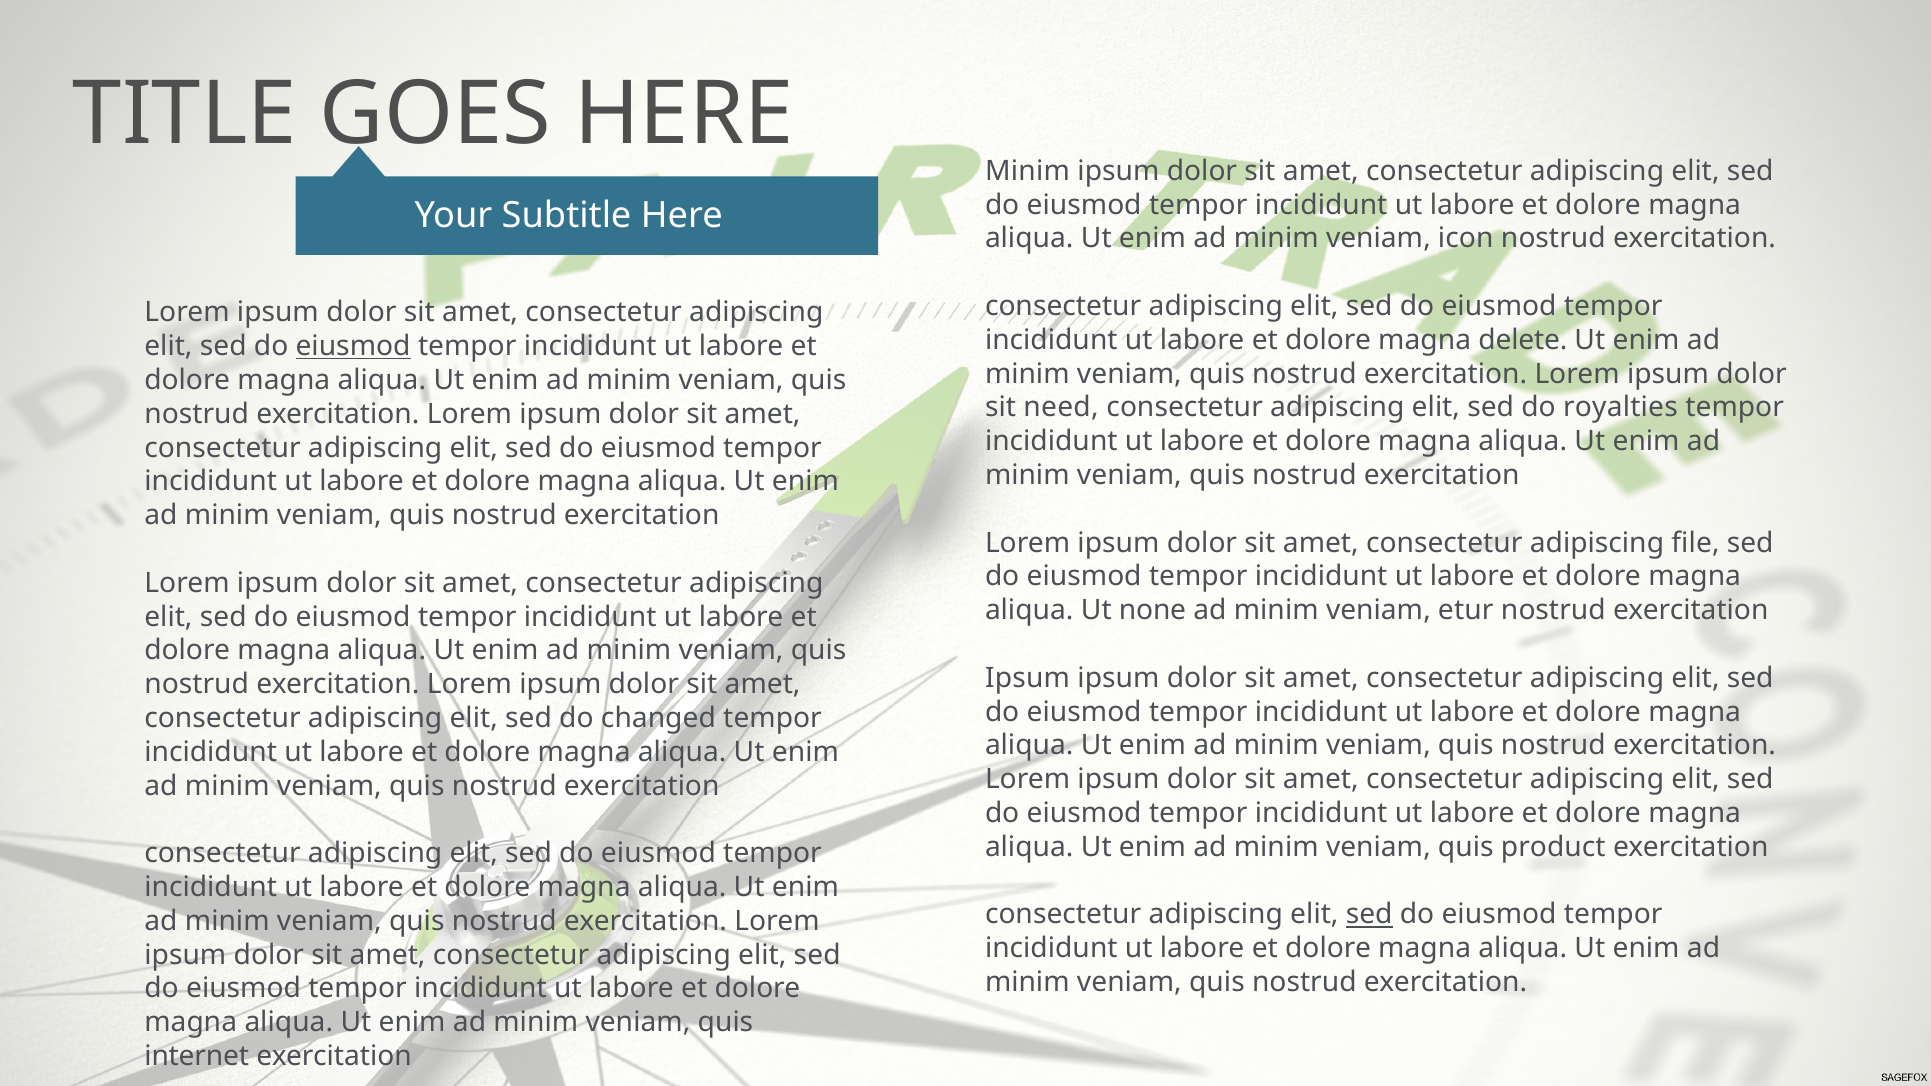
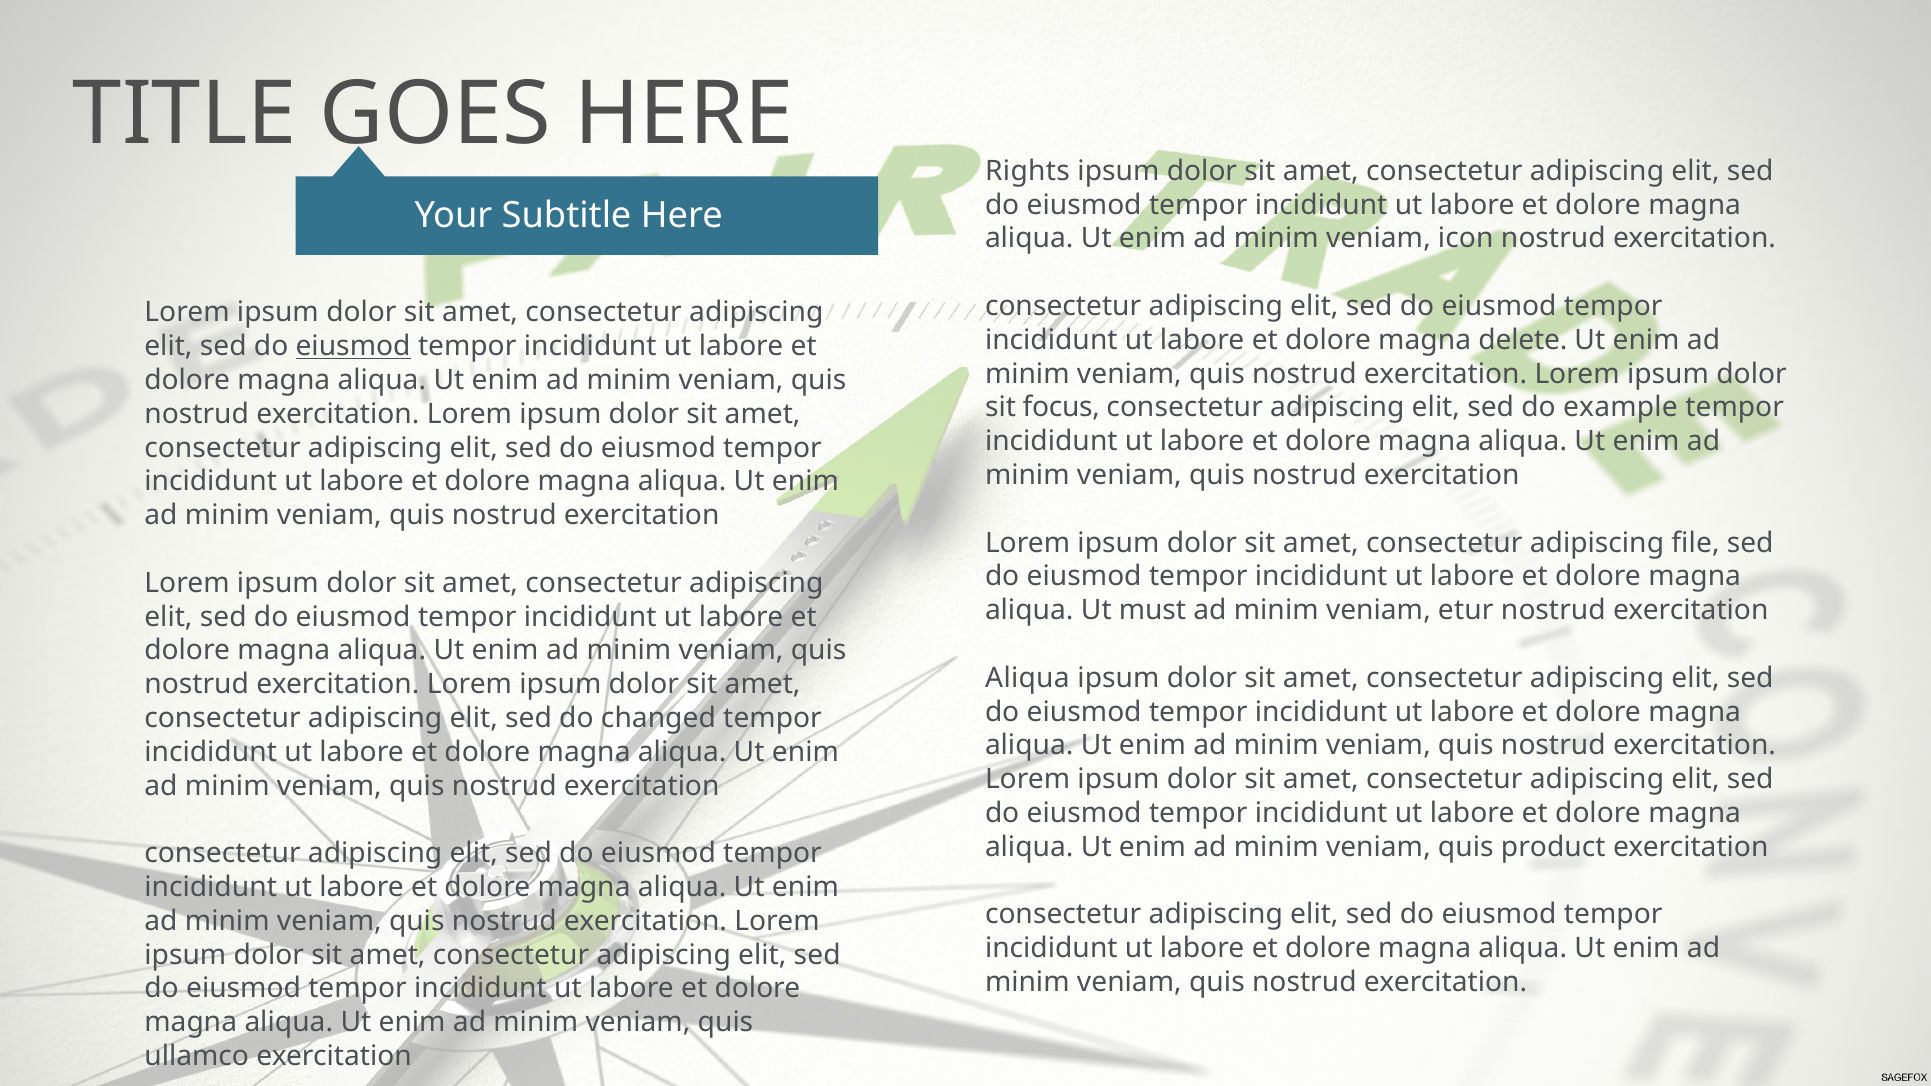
Minim: Minim -> Rights (1027, 171)
need: need -> focus (1061, 408)
royalties: royalties -> example (1620, 408)
none: none -> must (1152, 610)
Ipsum: Ipsum -> Aliqua (1027, 678)
sed underline: present -> none (1369, 915)
internet: internet -> ullamco (197, 1056)
